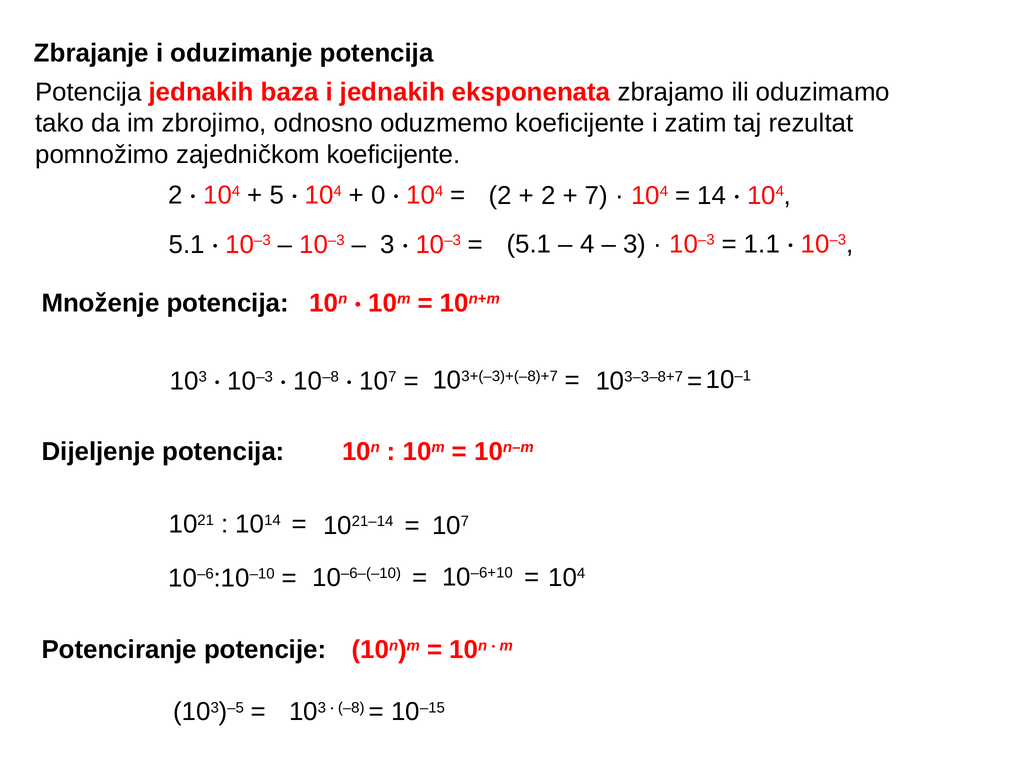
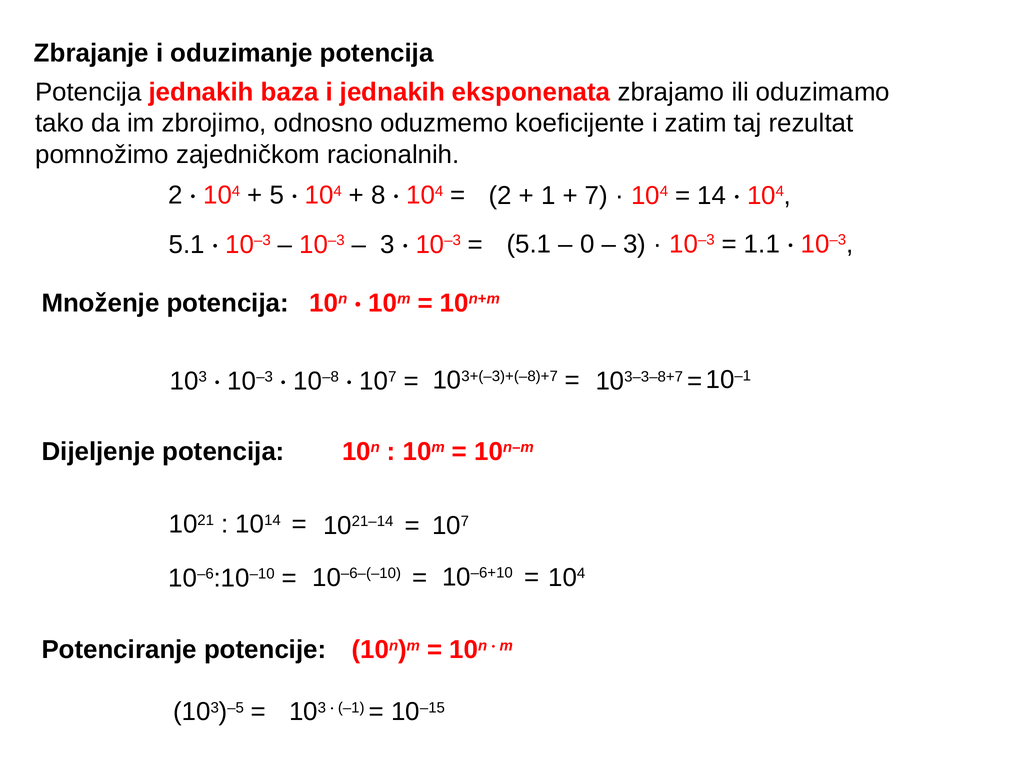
zajedničkom koeficijente: koeficijente -> racionalnih (393, 155)
0: 0 -> 8 (378, 195)
2: 2 -> 1 (548, 196)
4: 4 -> 0 (587, 244)
–8: –8 -> –1 (351, 708)
